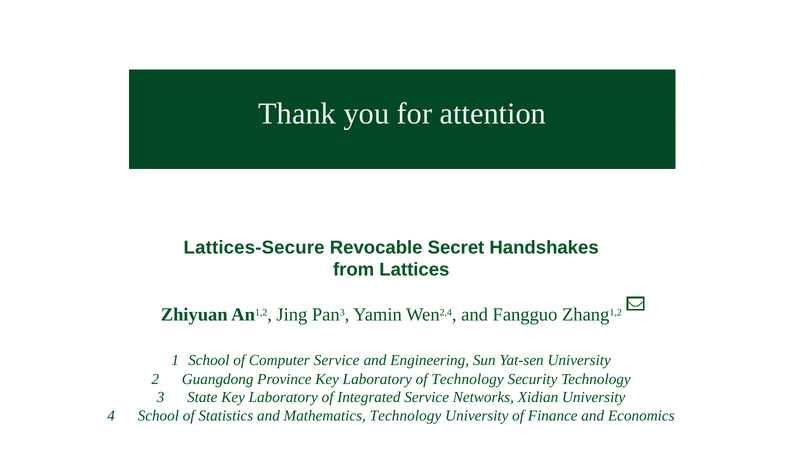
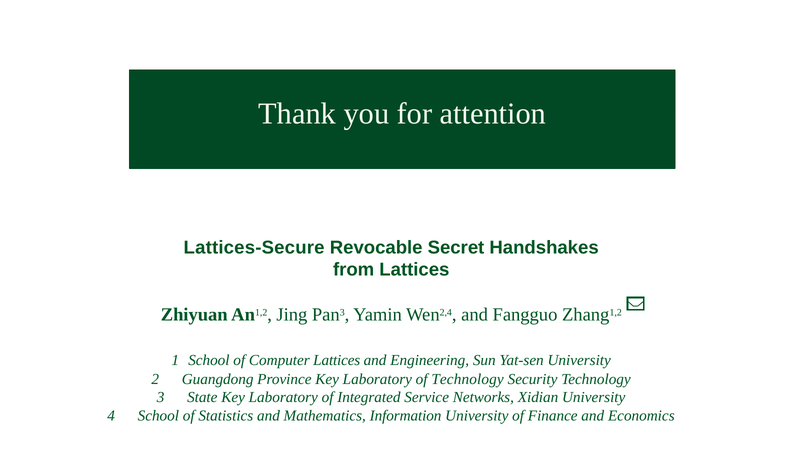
Computer Service: Service -> Lattices (337, 360)
Mathematics Technology: Technology -> Information (406, 416)
